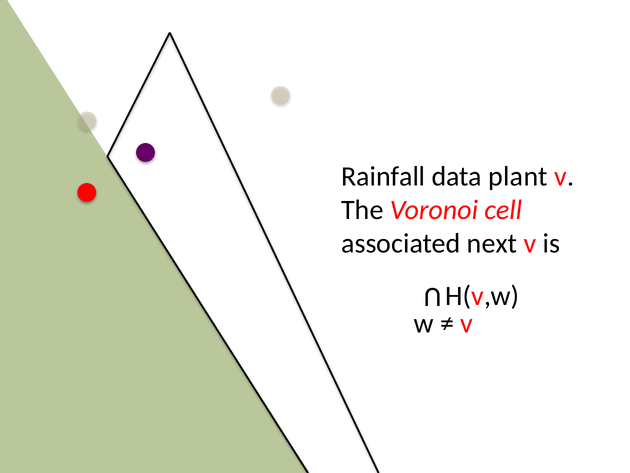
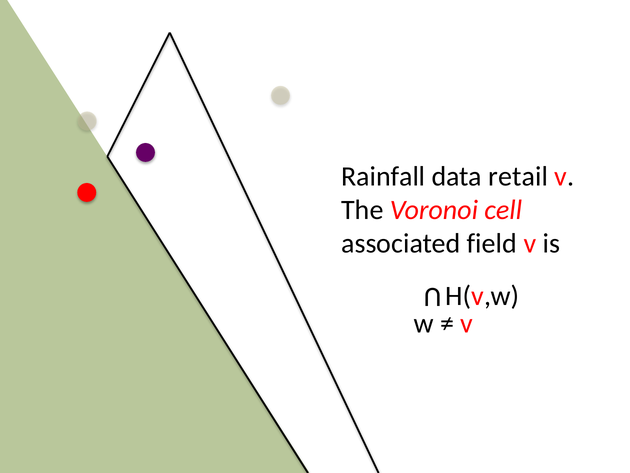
plant: plant -> retail (518, 176)
next: next -> field (492, 243)
